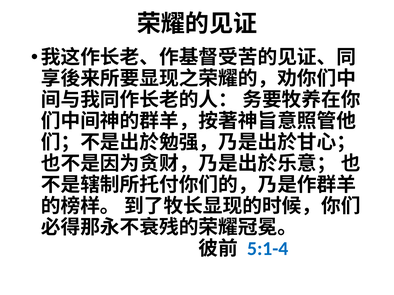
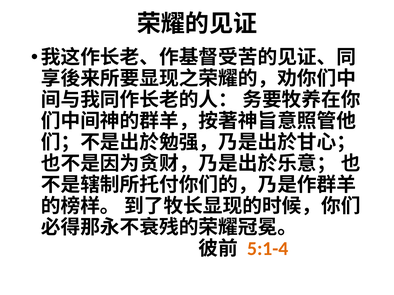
5:1-4 colour: blue -> orange (268, 249)
